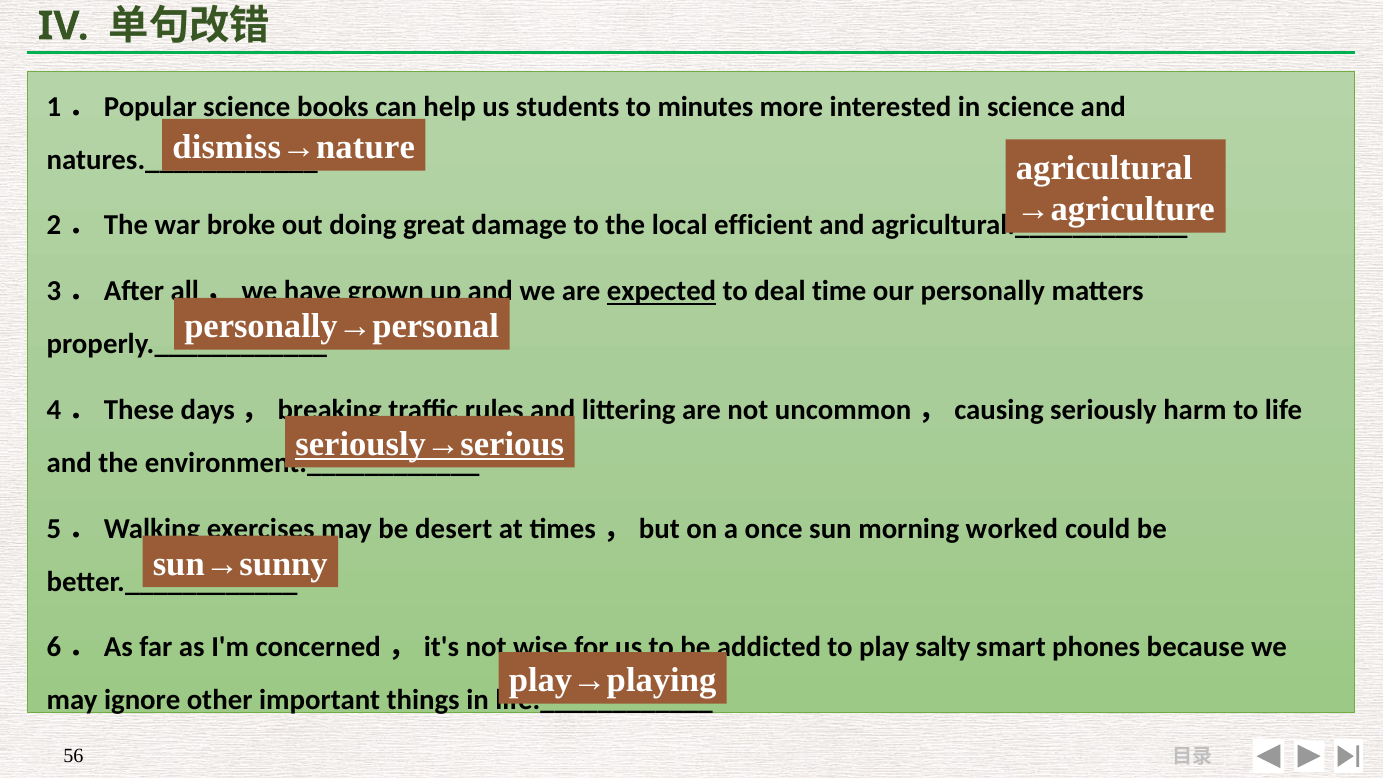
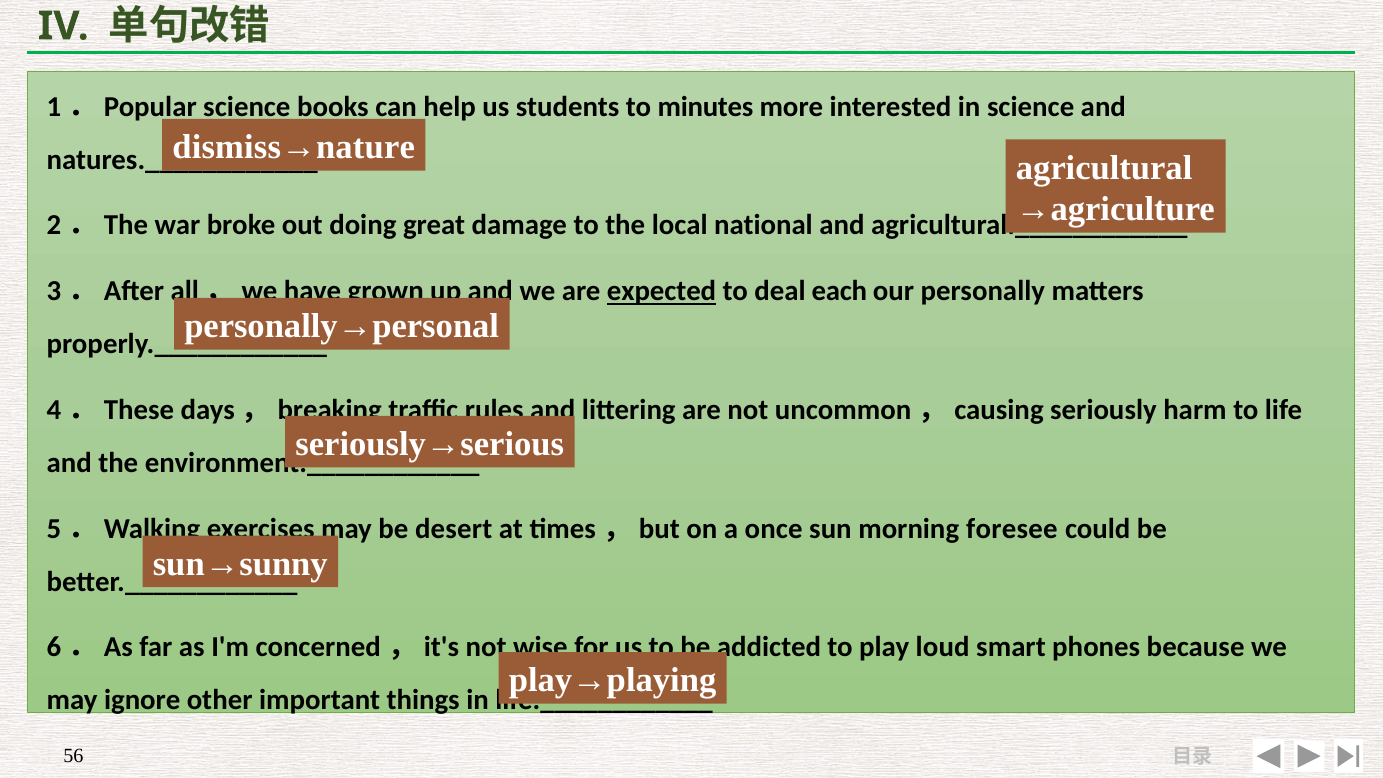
efficient: efficient -> national (763, 225)
time: time -> each (839, 291)
seriously→serious underline: present -> none (430, 444)
worked: worked -> foresee (1012, 529)
salty: salty -> loud (943, 647)
